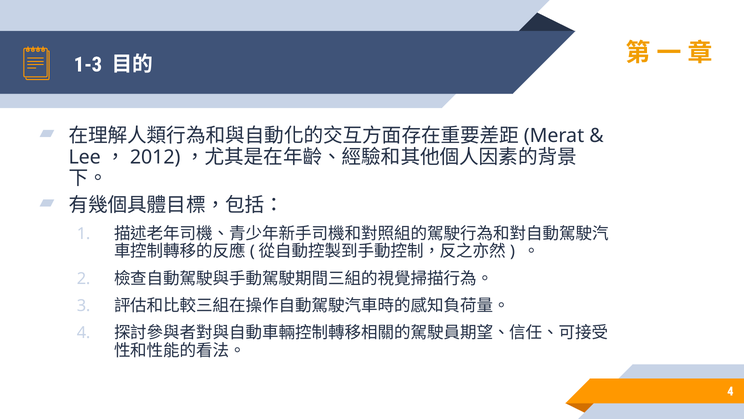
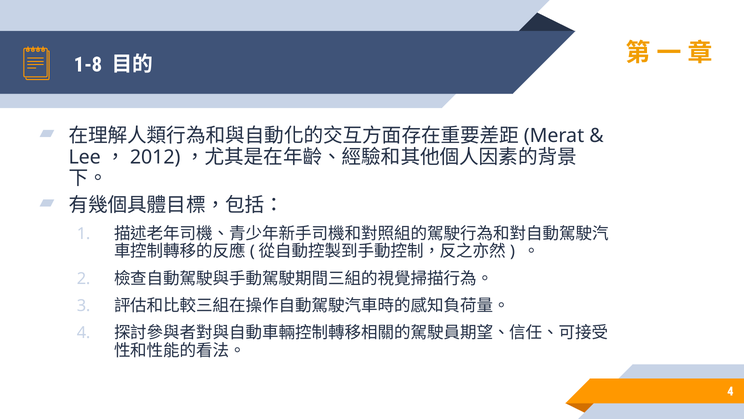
1-3: 1-3 -> 1-8 (88, 65)
